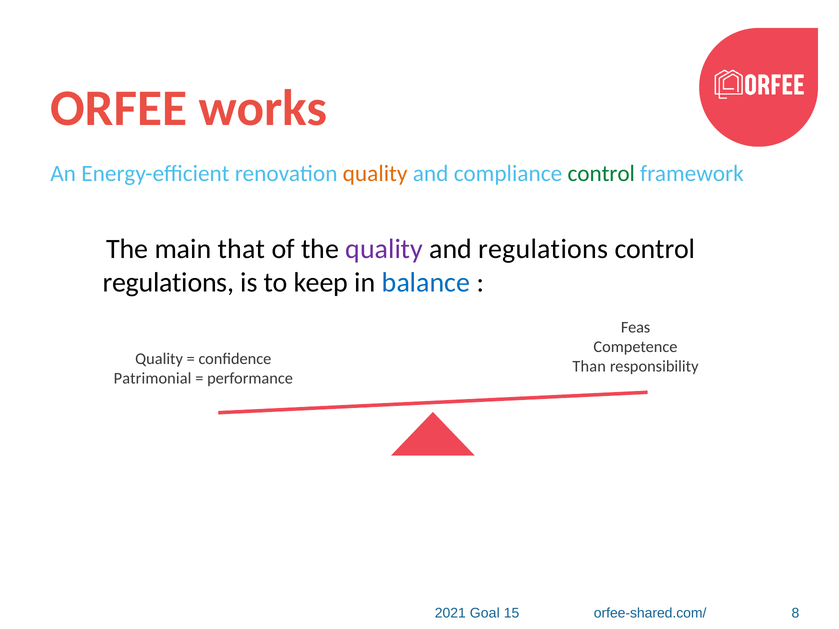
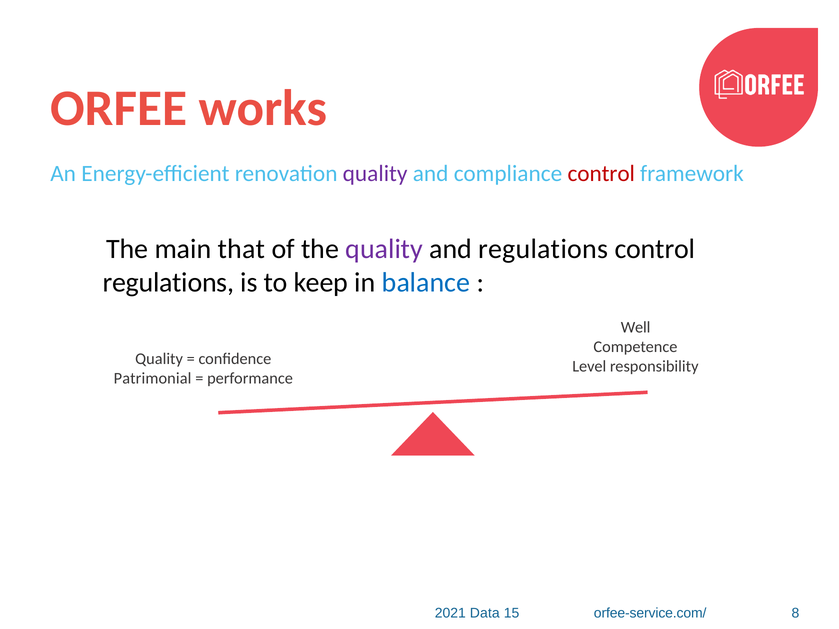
quality colour: orange -> purple (375, 174)
control colour: green -> red (601, 174)
Feas: Feas -> Well (636, 327)
Than: Than -> Level (589, 366)
Goal: Goal -> Data (485, 613)
orfee-shared.com/: orfee-shared.com/ -> orfee-service.com/ (650, 613)
